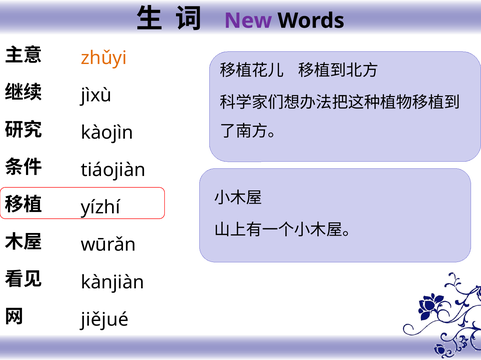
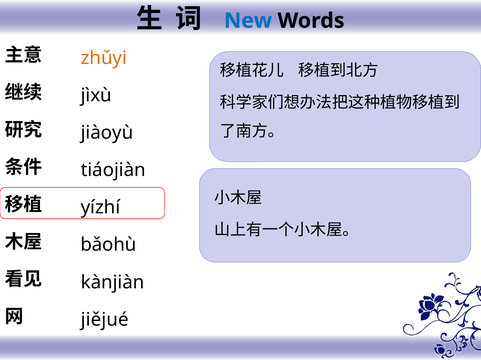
New colour: purple -> blue (248, 21)
kàojìn: kàojìn -> jiàoyù (107, 133)
wūrǎn: wūrǎn -> bǎohù (108, 245)
